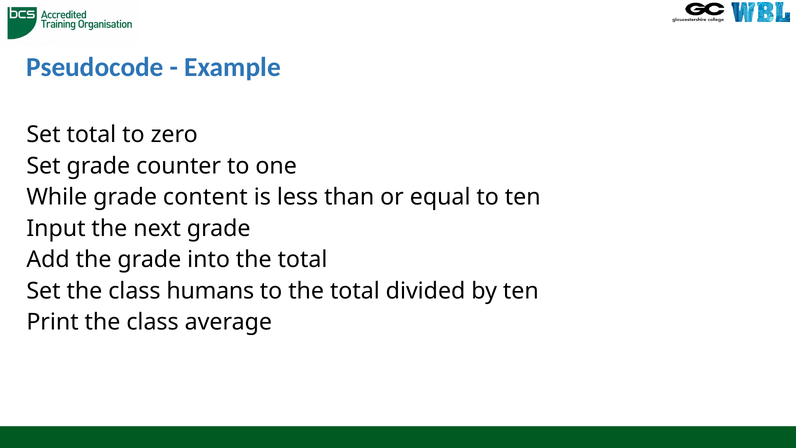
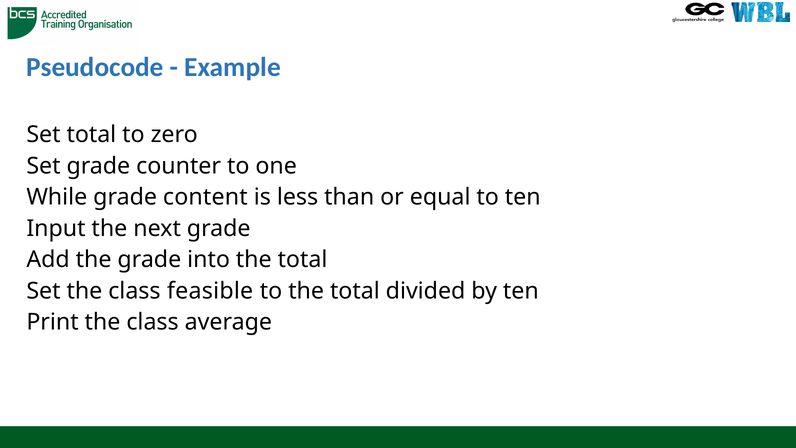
humans: humans -> feasible (210, 291)
